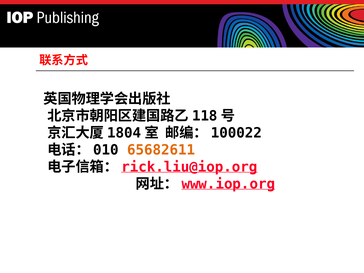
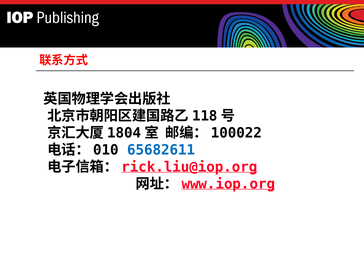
65682611 colour: orange -> blue (161, 150)
